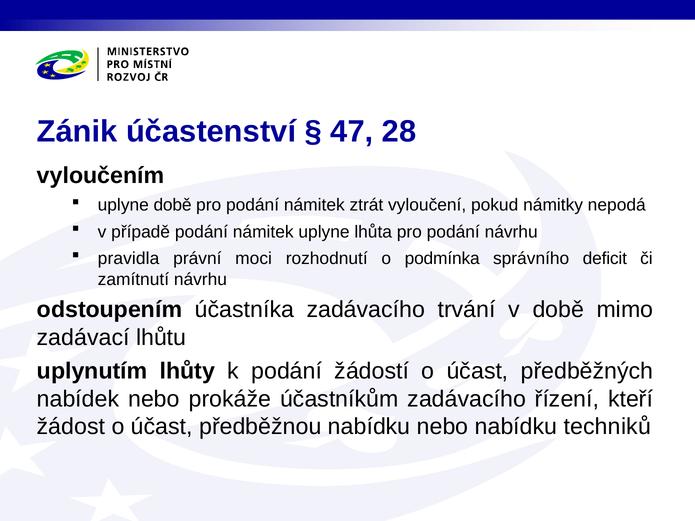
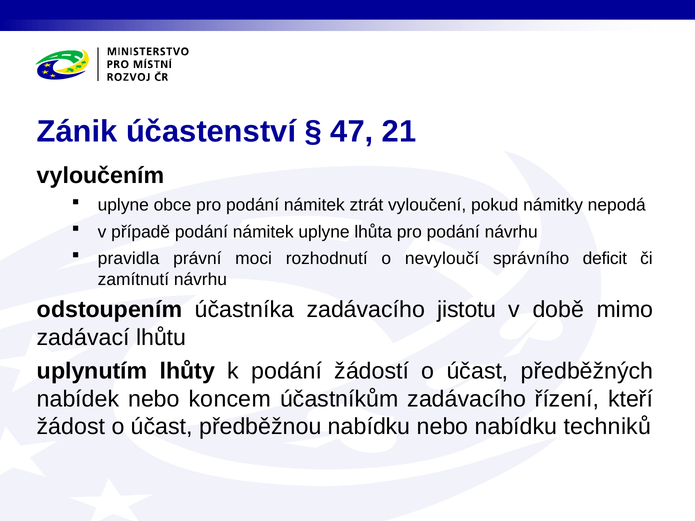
28: 28 -> 21 (399, 131)
uplyne době: době -> obce (172, 205)
podmínka: podmínka -> nevyloučí (442, 259)
trvání: trvání -> jistotu (467, 310)
prokáže: prokáže -> koncem (230, 399)
